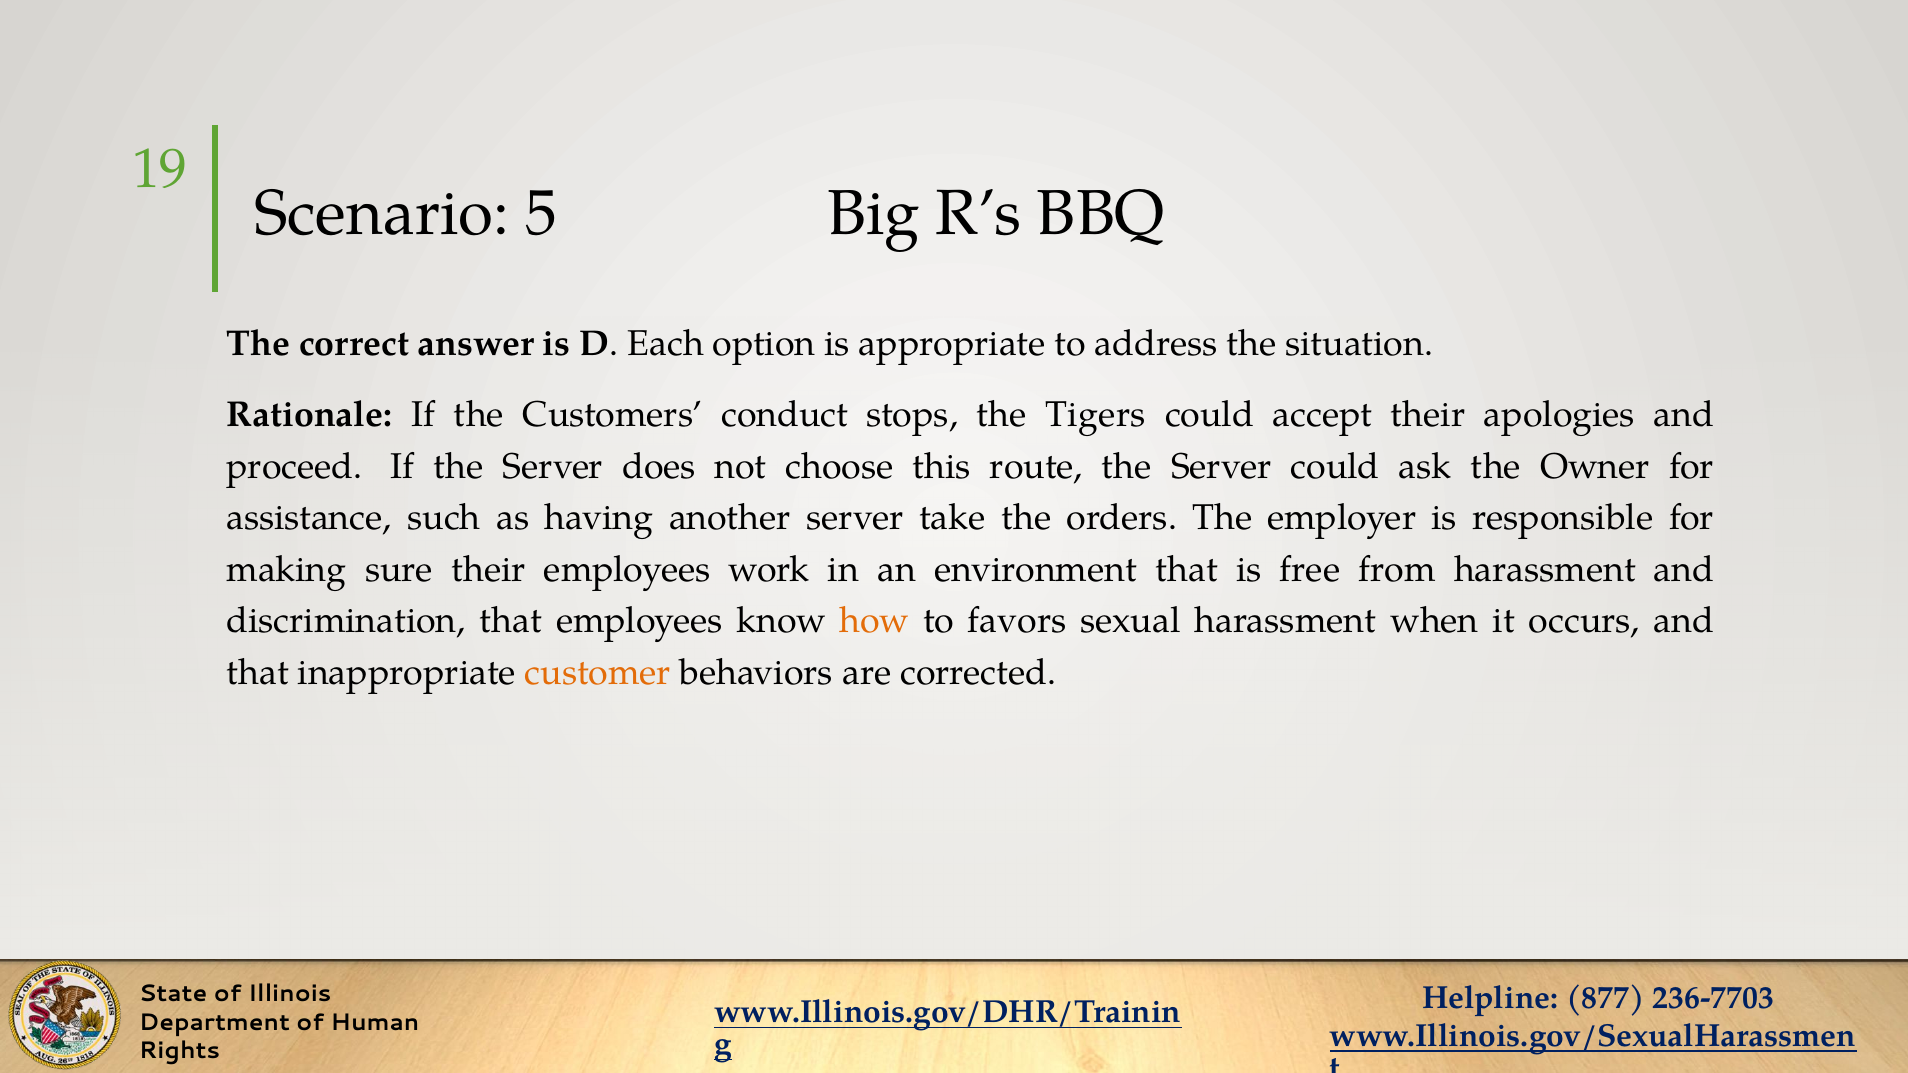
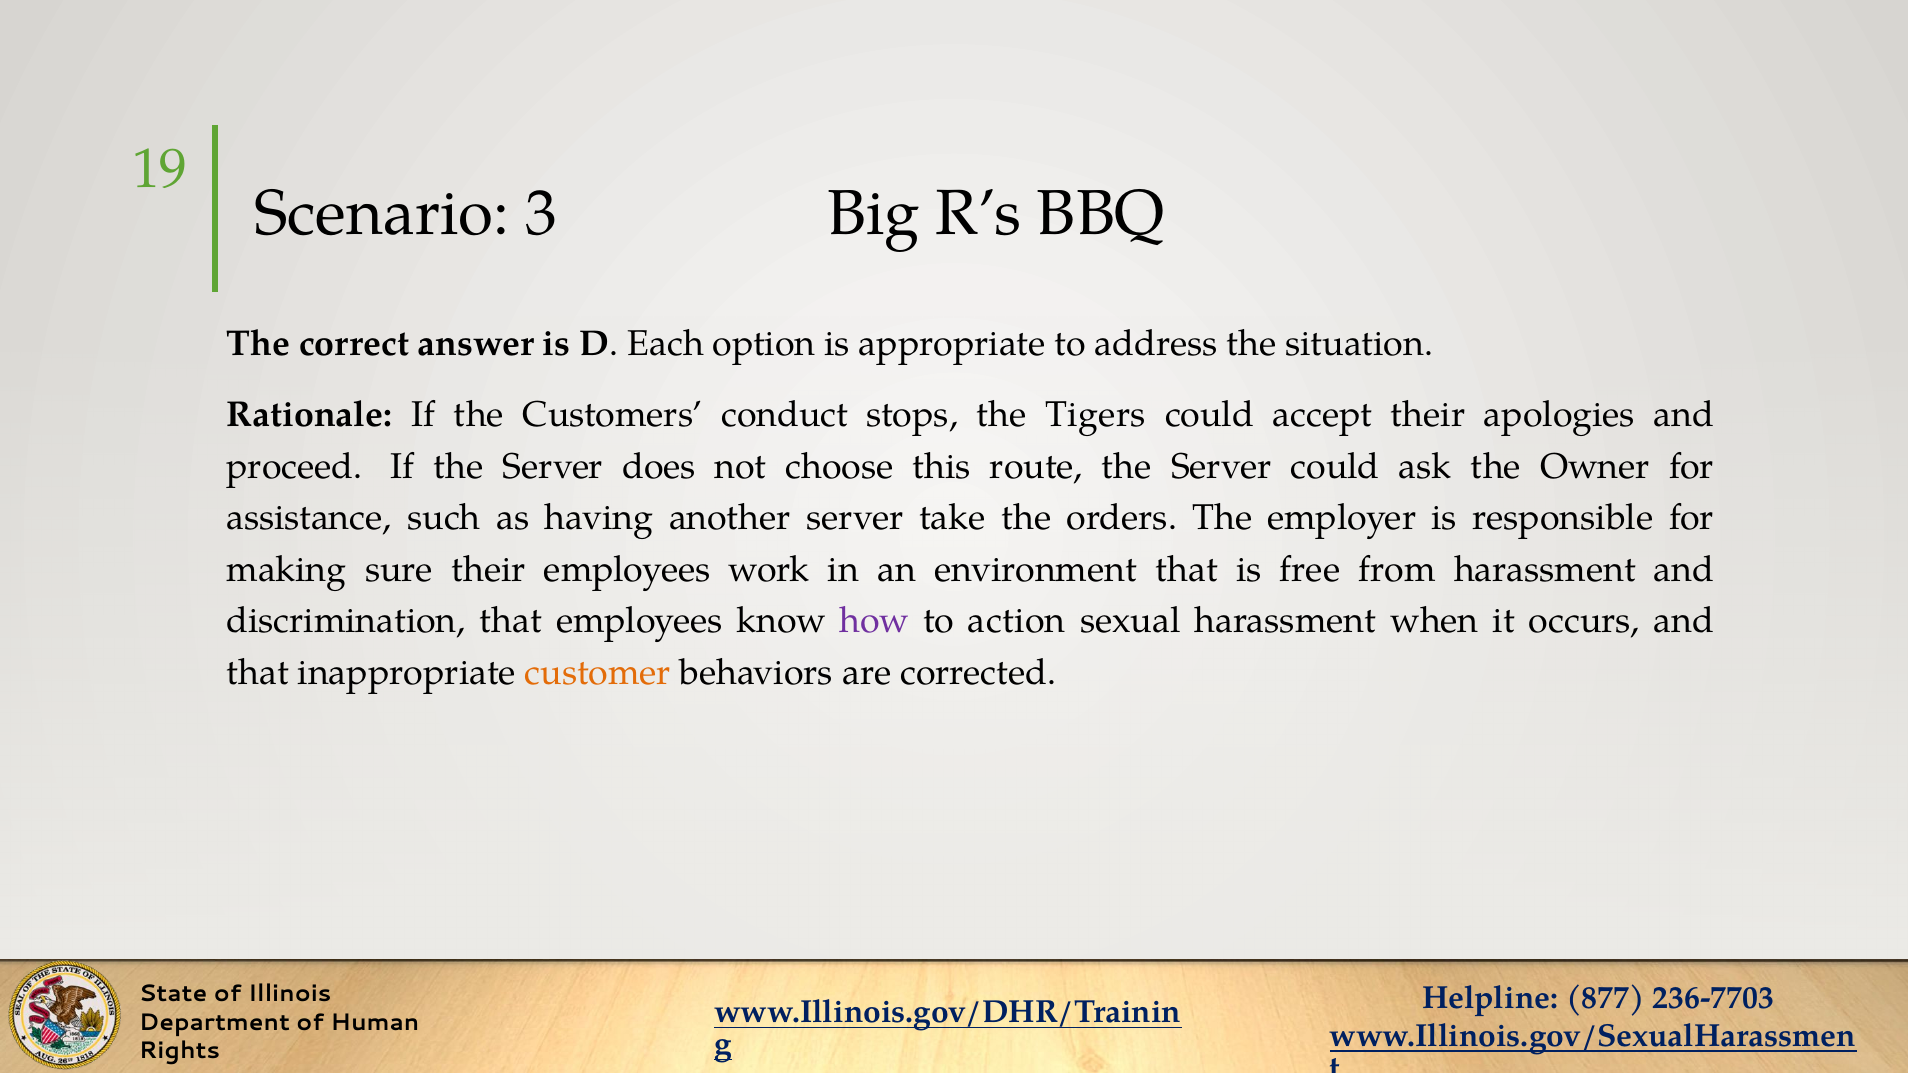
5: 5 -> 3 (541, 213)
how colour: orange -> purple (875, 621)
favors: favors -> action (1017, 621)
